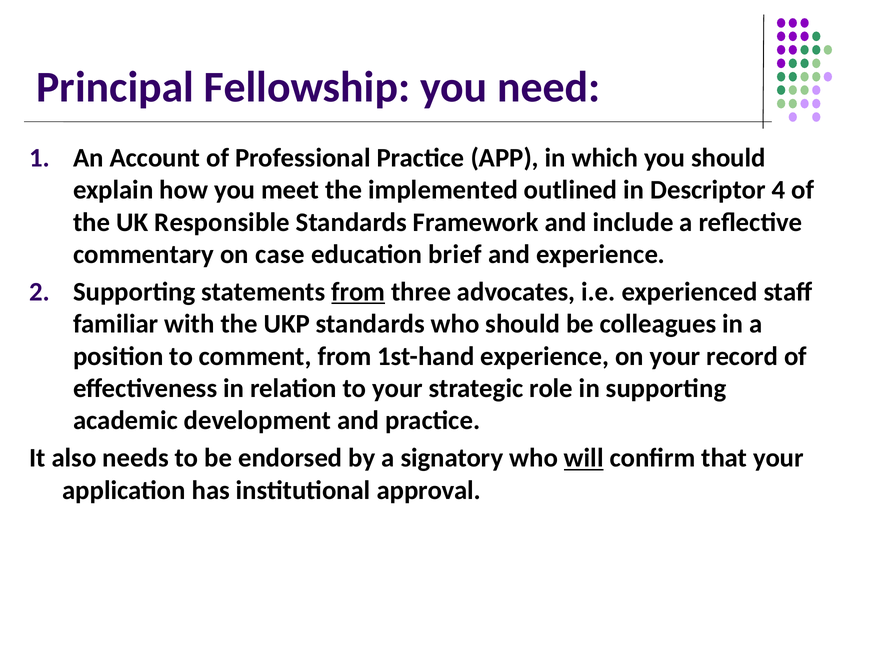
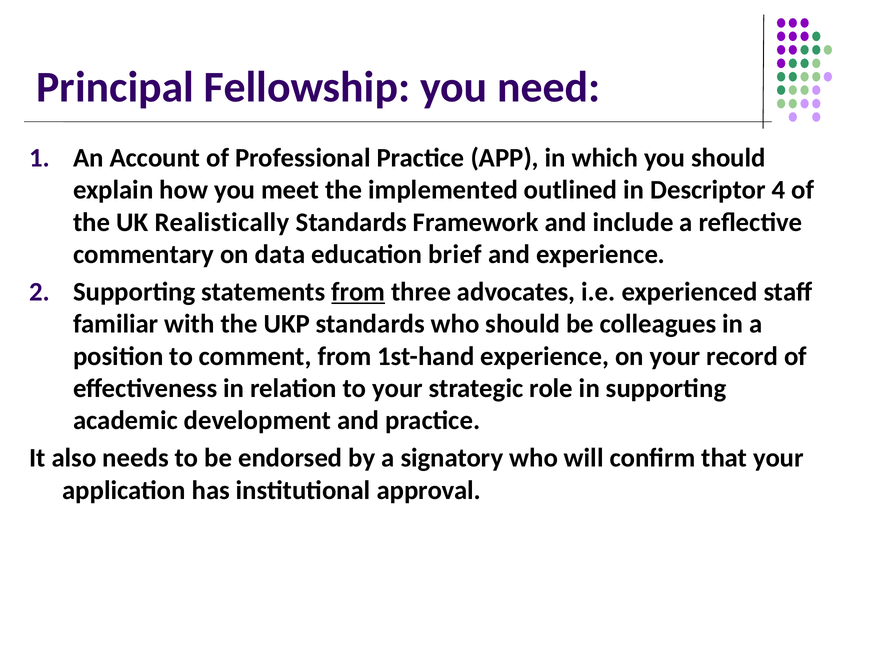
Responsible: Responsible -> Realistically (222, 222)
case: case -> data (280, 254)
will underline: present -> none (584, 458)
